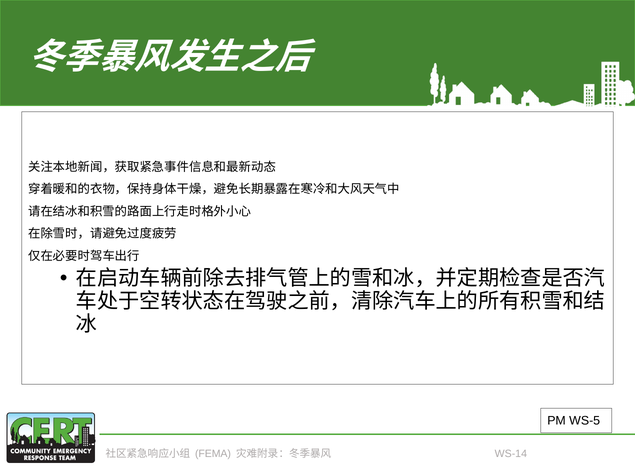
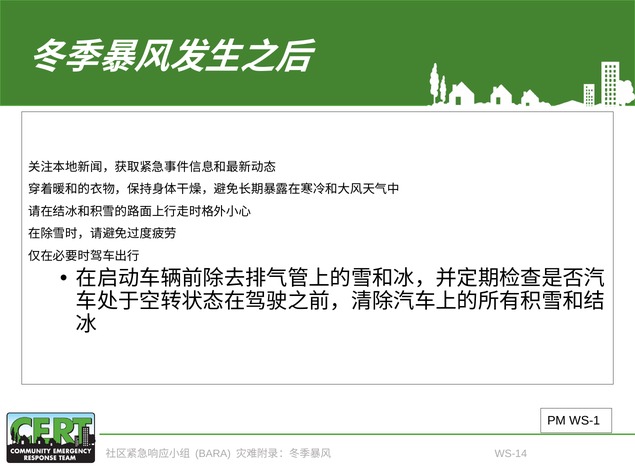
WS-5: WS-5 -> WS-1 (585, 421)
FEMA: FEMA -> BARA (213, 454)
